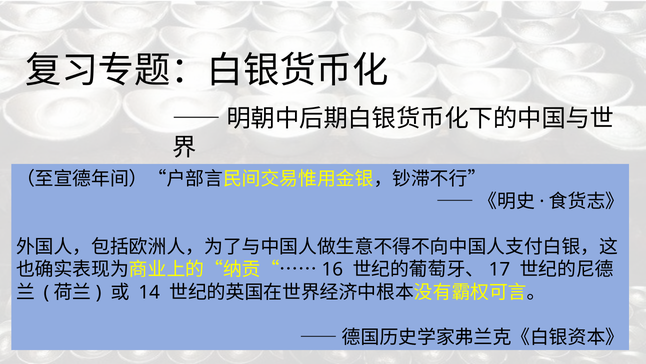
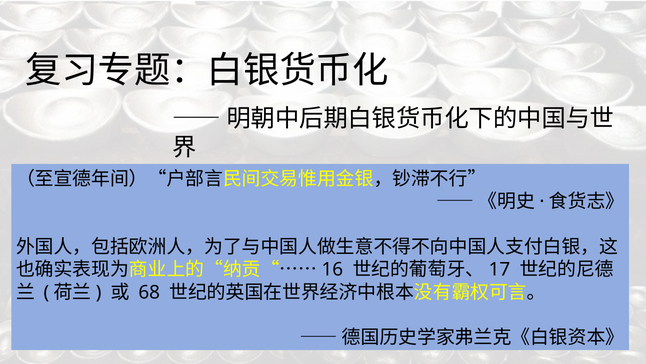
14: 14 -> 68 (149, 292)
